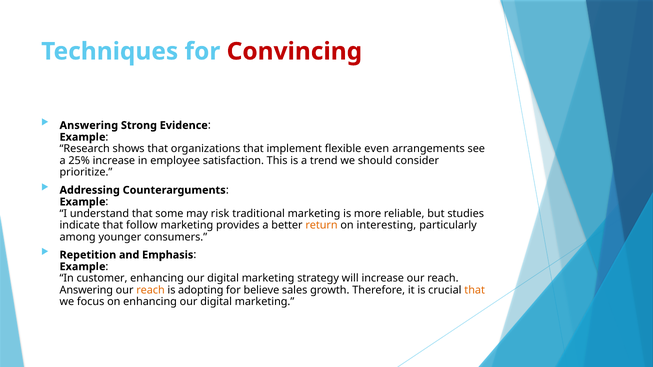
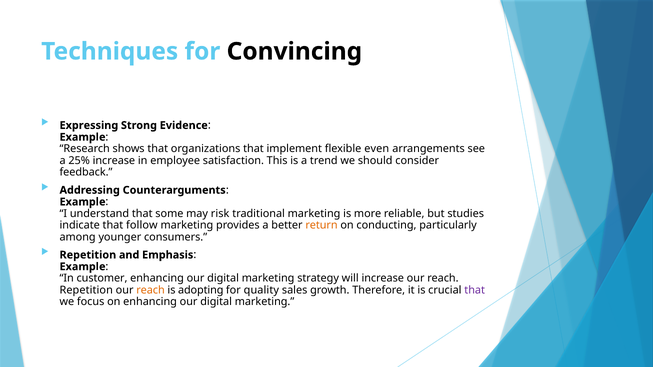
Convincing colour: red -> black (294, 51)
Answering: Answering -> Expressing (89, 125)
prioritize: prioritize -> feedback (86, 172)
interesting: interesting -> conducting (386, 226)
Answering: Answering -> Repetition (86, 290)
believe: believe -> quality (261, 290)
that colour: orange -> purple (475, 290)
